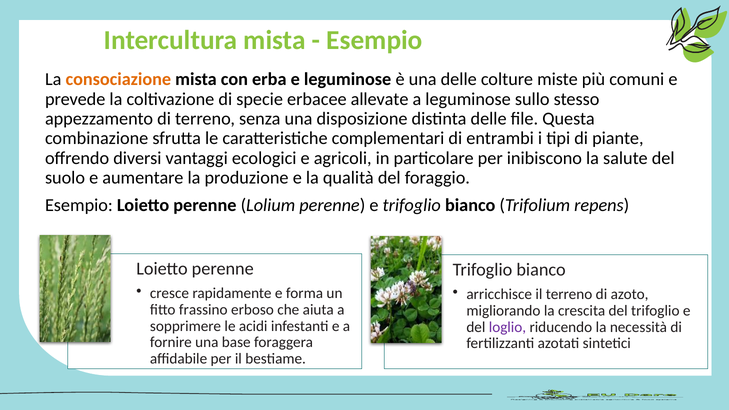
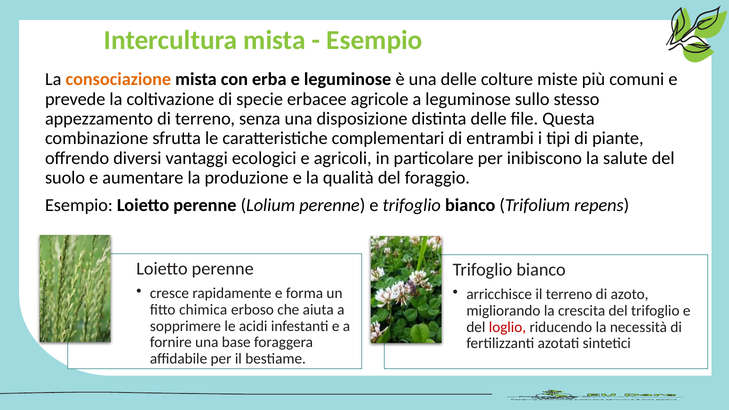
allevate: allevate -> agricole (380, 99)
frassino: frassino -> chimica (203, 310)
loglio colour: purple -> red (507, 327)
